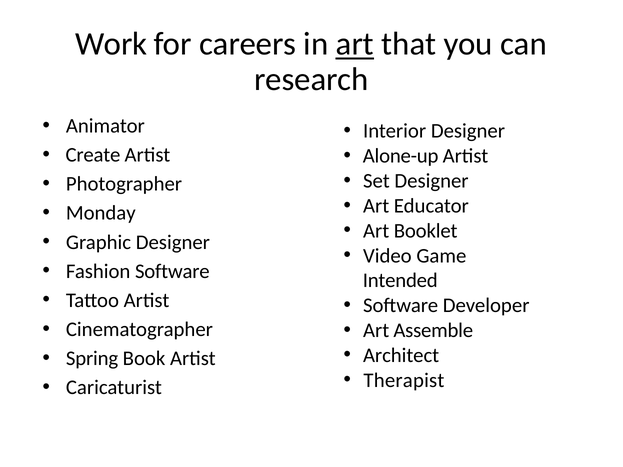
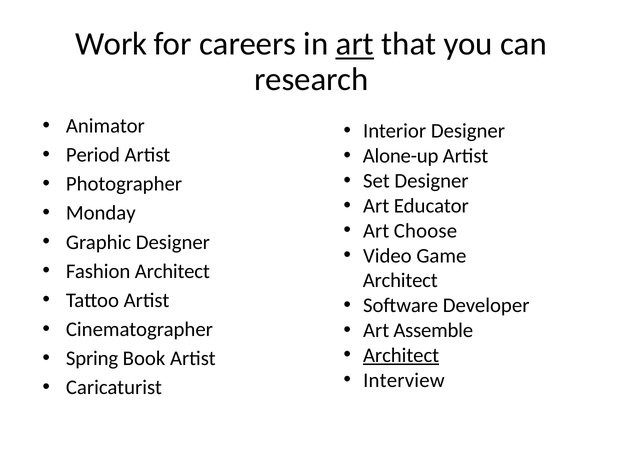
Create: Create -> Period (93, 155)
Booklet: Booklet -> Choose (425, 231)
Fashion Software: Software -> Architect (172, 271)
Intended: Intended -> Architect (400, 281)
Architect underline: none -> present (401, 355)
Therapist: Therapist -> Interview (404, 380)
